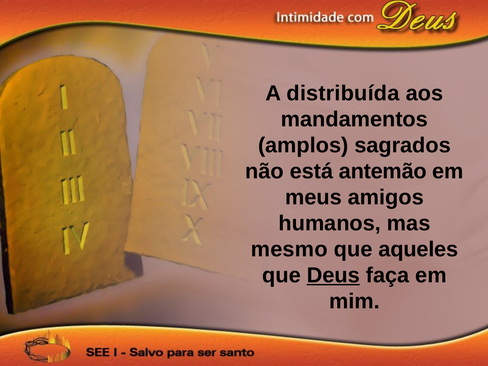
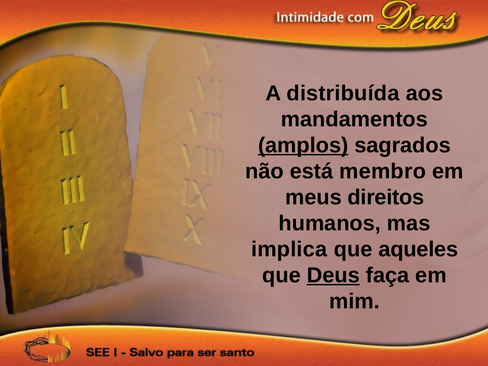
amplos underline: none -> present (303, 145)
antemão: antemão -> membro (383, 171)
amigos: amigos -> direitos (386, 197)
mesmo: mesmo -> implica (289, 249)
